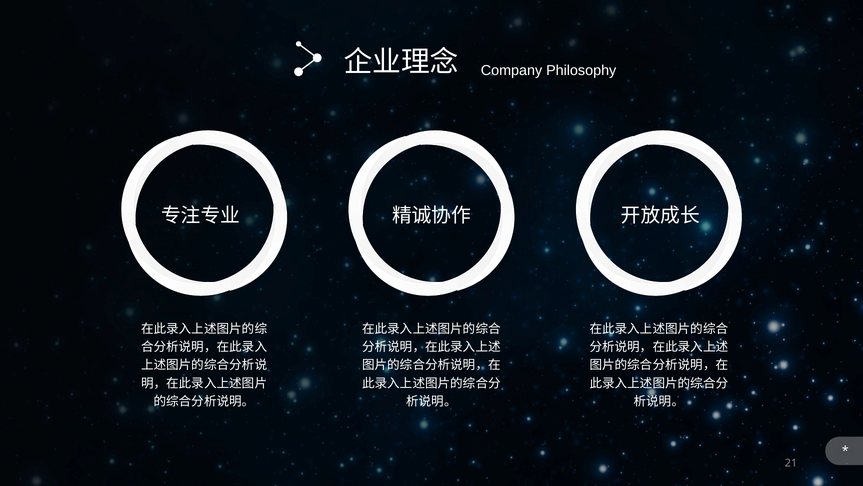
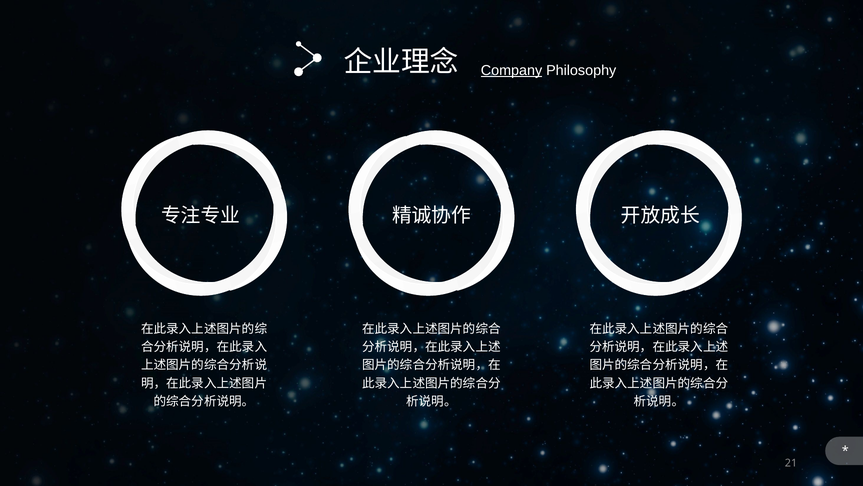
Company underline: none -> present (512, 70)
